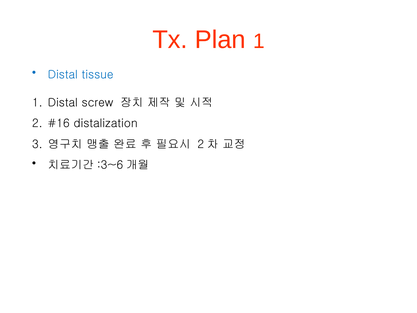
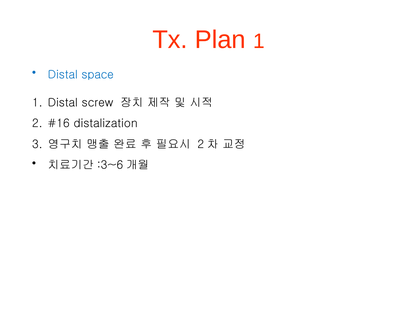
tissue: tissue -> space (98, 75)
